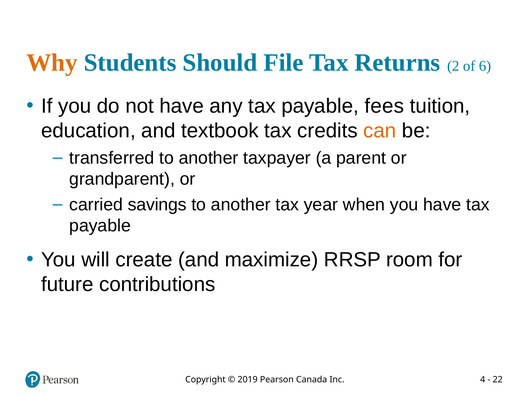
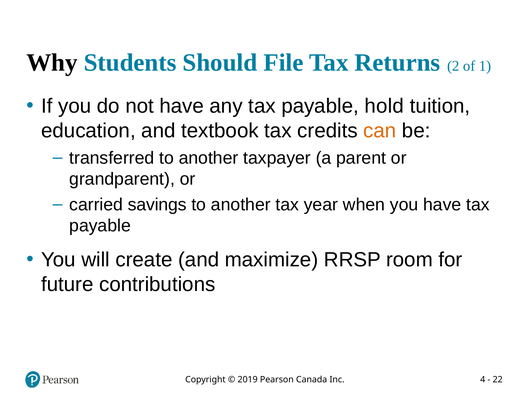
Why colour: orange -> black (52, 63)
6: 6 -> 1 (485, 66)
fees: fees -> hold (384, 106)
